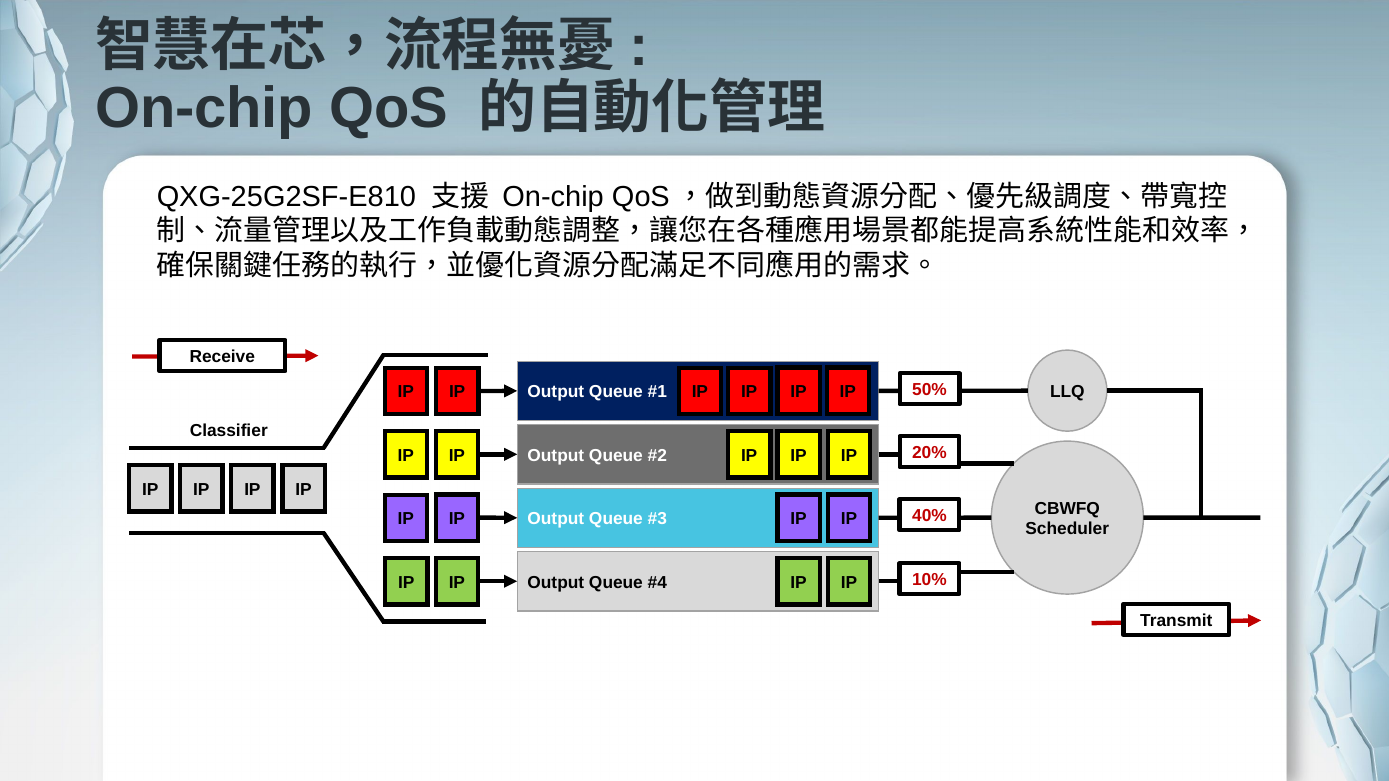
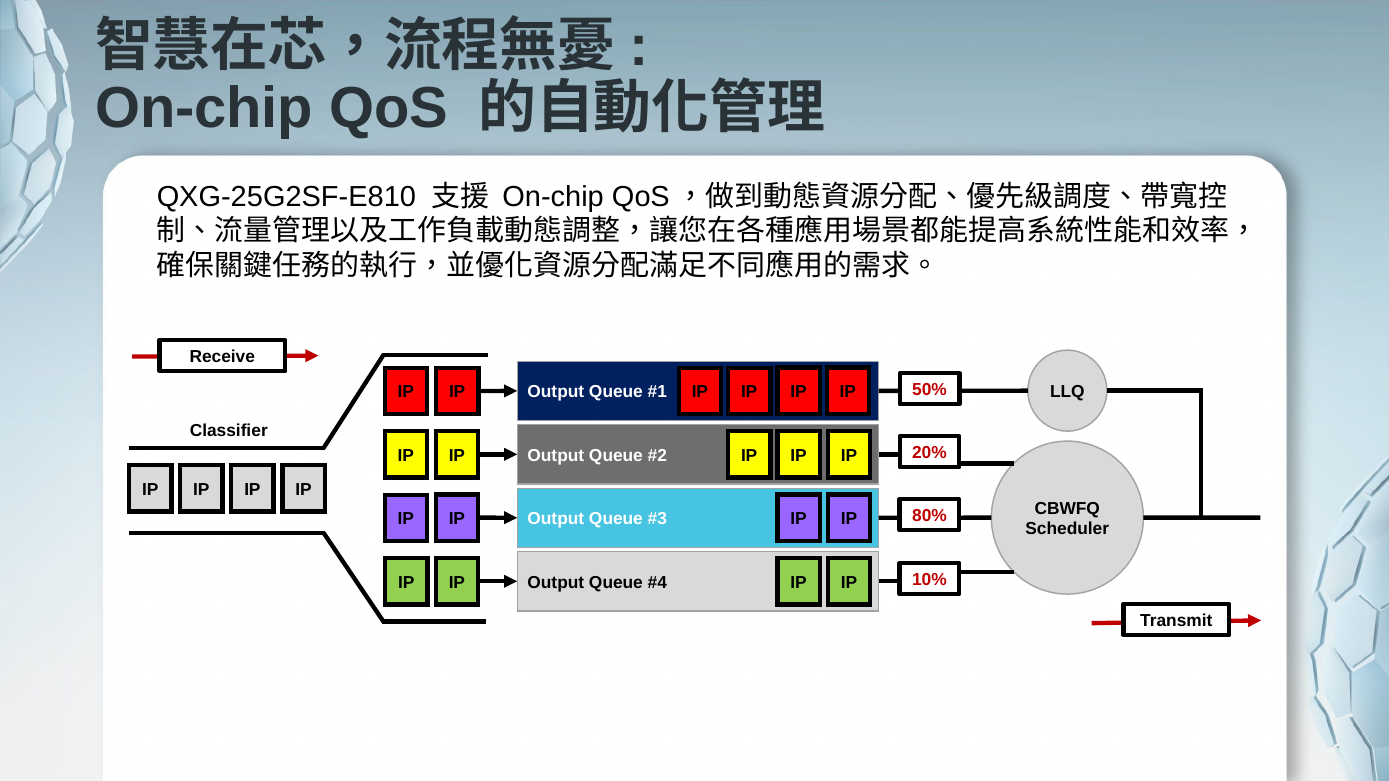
40%: 40% -> 80% (929, 516)
